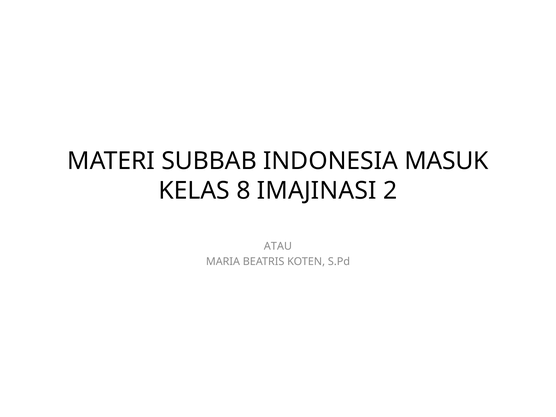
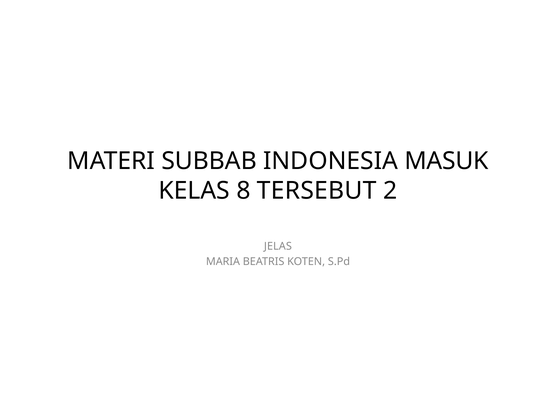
IMAJINASI: IMAJINASI -> TERSEBUT (317, 191)
ATAU: ATAU -> JELAS (278, 246)
